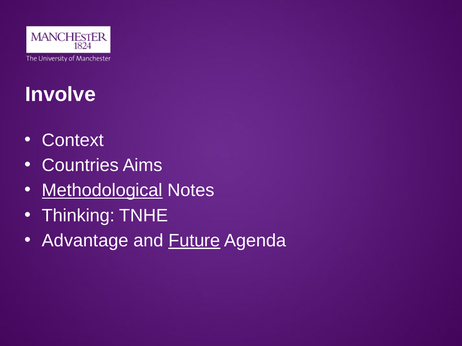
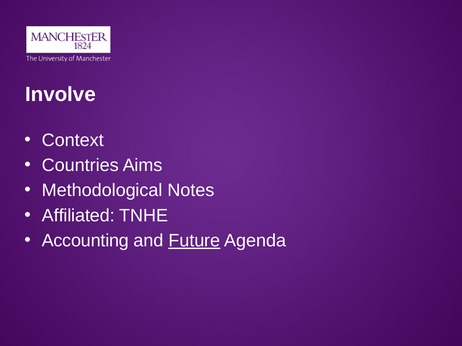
Methodological underline: present -> none (102, 191)
Thinking: Thinking -> Affiliated (78, 216)
Advantage: Advantage -> Accounting (85, 241)
